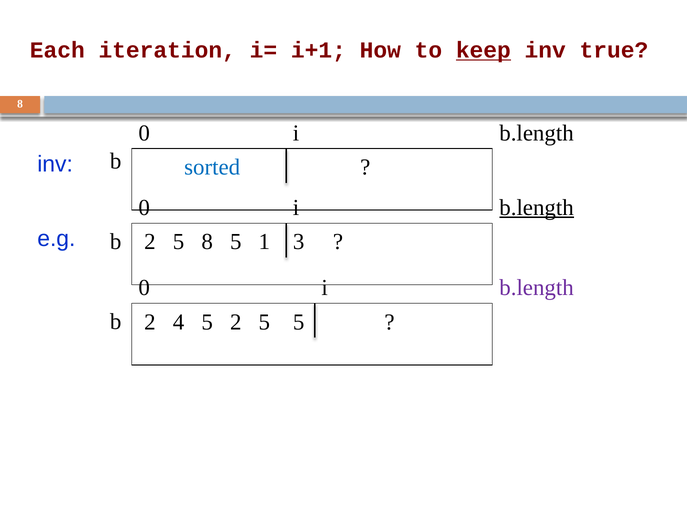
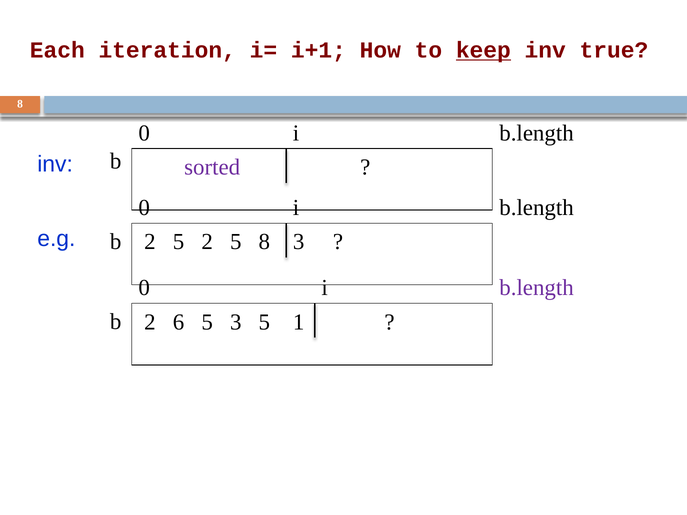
sorted colour: blue -> purple (212, 167)
b.length underline: present -> none (537, 208)
5 8: 8 -> 2 (207, 242)
5 1: 1 -> 8 (264, 242)
4: 4 -> 6 (179, 322)
5 2: 2 -> 3 (236, 322)
5 5: 5 -> 1 (299, 322)
